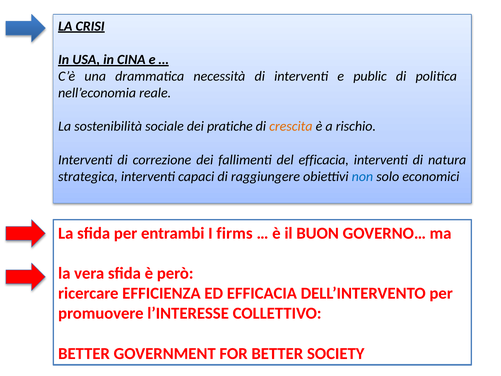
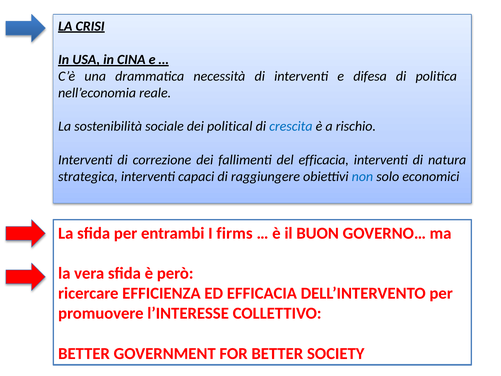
public: public -> difesa (370, 76)
pratiche: pratiche -> political (230, 126)
crescita colour: orange -> blue (291, 126)
